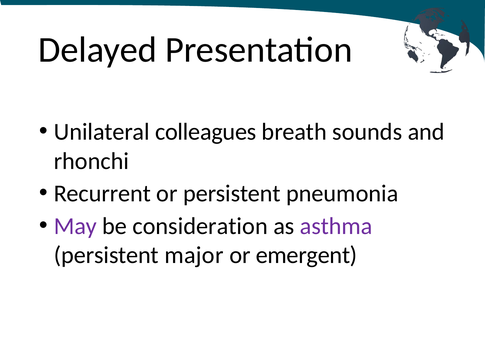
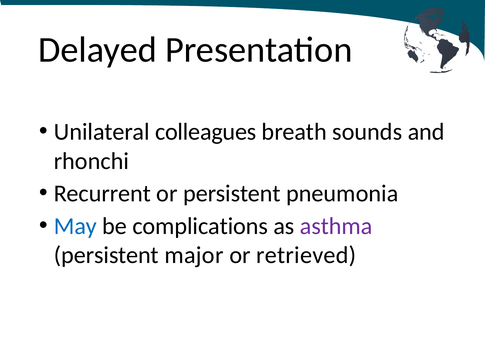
May colour: purple -> blue (75, 226)
consideration: consideration -> complications (200, 226)
emergent: emergent -> retrieved (306, 255)
